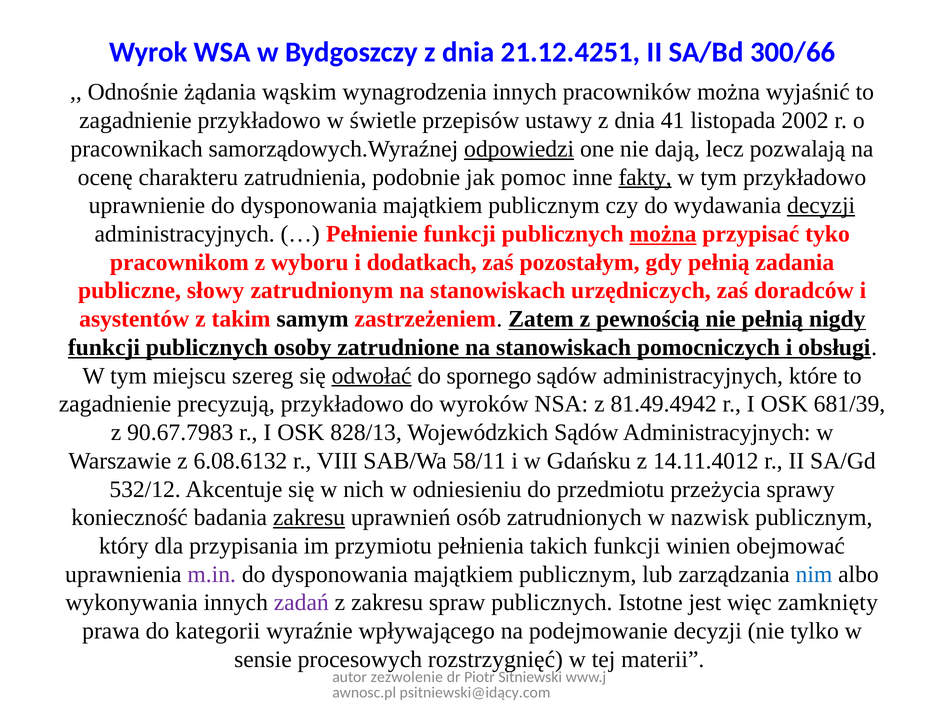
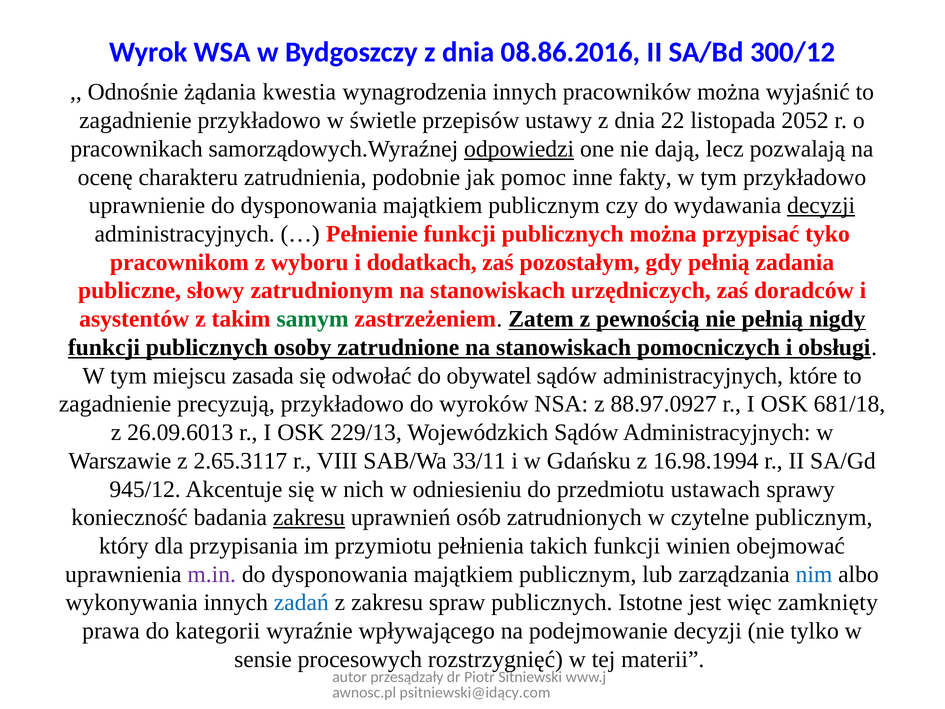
21.12.4251: 21.12.4251 -> 08.86.2016 (571, 52)
300/66: 300/66 -> 300/12 (793, 52)
wąskim: wąskim -> kwestia (299, 92)
41: 41 -> 22 (673, 120)
2002: 2002 -> 2052 (805, 120)
fakty underline: present -> none (645, 177)
można underline: present -> none (663, 234)
samym colour: black -> green (313, 319)
szereg: szereg -> zasada (263, 376)
odwołać underline: present -> none (372, 376)
spornego: spornego -> obywatel (489, 376)
81.49.4942: 81.49.4942 -> 88.97.0927 (664, 404)
681/39: 681/39 -> 681/18 (849, 404)
90.67.7983: 90.67.7983 -> 26.09.6013 (180, 432)
828/13: 828/13 -> 229/13 (366, 432)
6.08.6132: 6.08.6132 -> 2.65.3117 (240, 461)
58/11: 58/11 -> 33/11 (479, 461)
14.11.4012: 14.11.4012 -> 16.98.1994 (706, 461)
532/12: 532/12 -> 945/12 (145, 489)
przeżycia: przeżycia -> ustawach (715, 489)
nazwisk: nazwisk -> czytelne (710, 517)
zadań colour: purple -> blue (301, 602)
zezwolenie: zezwolenie -> przesądzały (407, 677)
